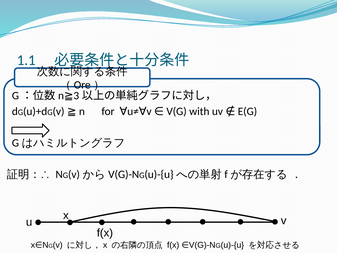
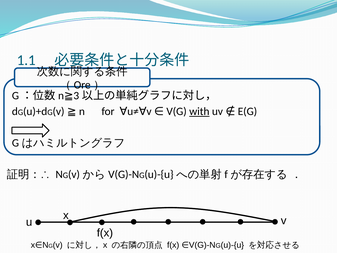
with underline: none -> present (199, 111)
